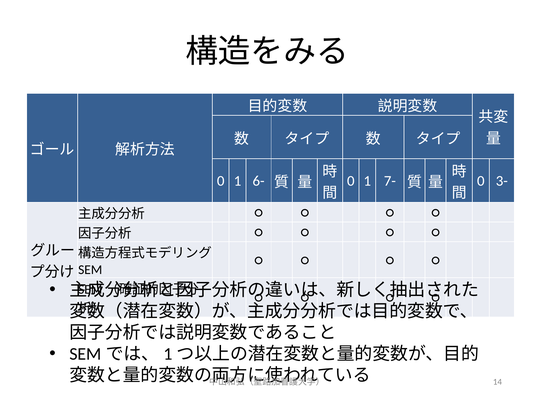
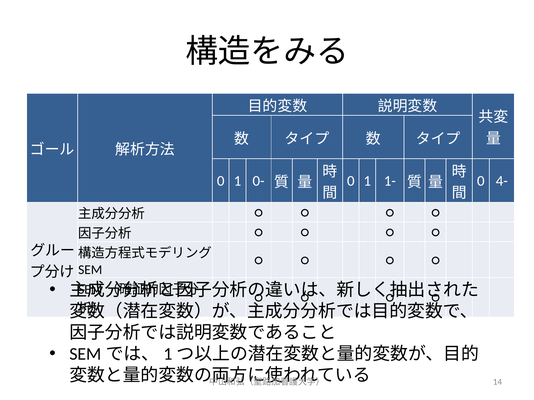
6-: 6- -> 0- (259, 181)
7-: 7- -> 1- (390, 181)
3-: 3- -> 4- (502, 181)
